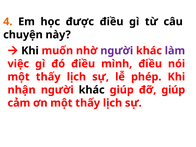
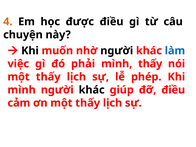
người colour: purple -> black (117, 51)
làm colour: purple -> blue (175, 51)
đó điều: điều -> phải (83, 64)
mình điều: điều -> thấy (150, 64)
nhận: nhận -> mình (22, 90)
đỡ giúp: giúp -> điều (173, 90)
